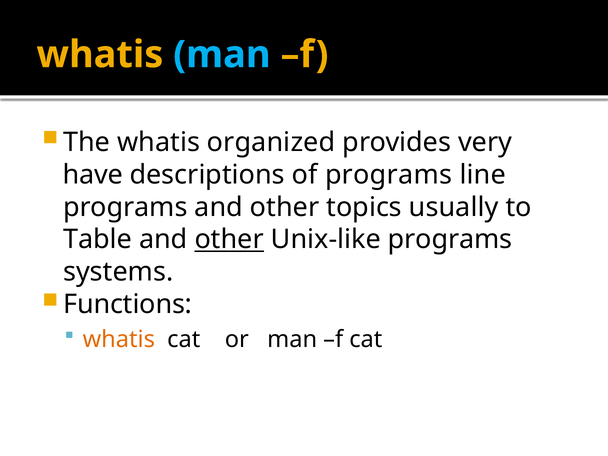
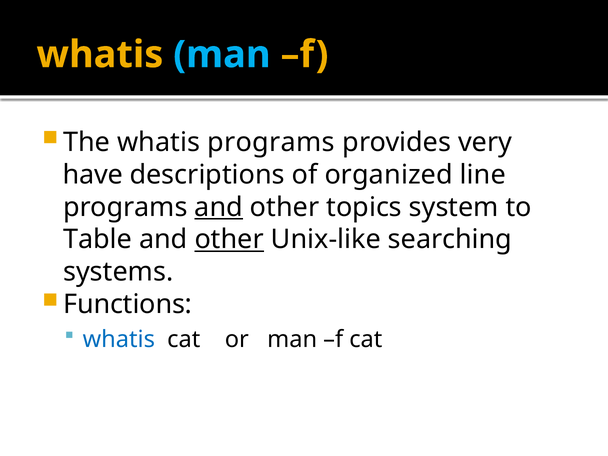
whatis organized: organized -> programs (271, 142)
of programs: programs -> organized (389, 175)
and underline: none -> present (219, 207)
usually: usually -> system (454, 207)
Unix-like programs: programs -> searching (450, 240)
whatis colour: orange -> blue (119, 339)
